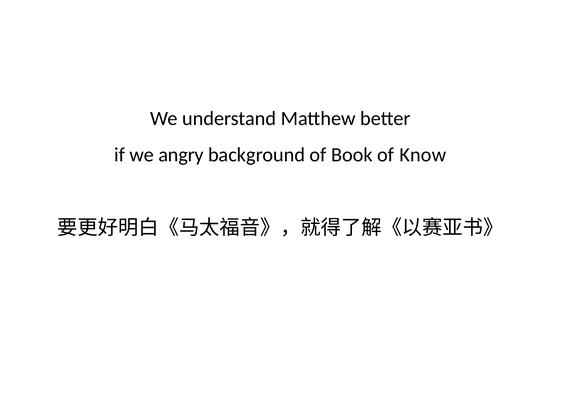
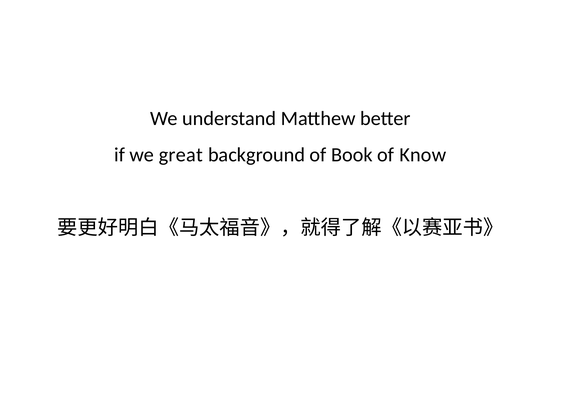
angry: angry -> great (181, 155)
